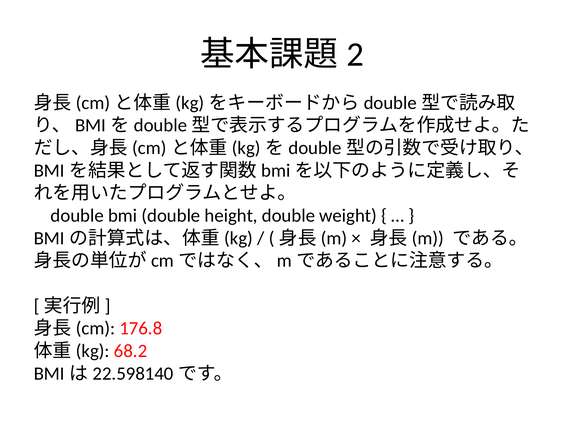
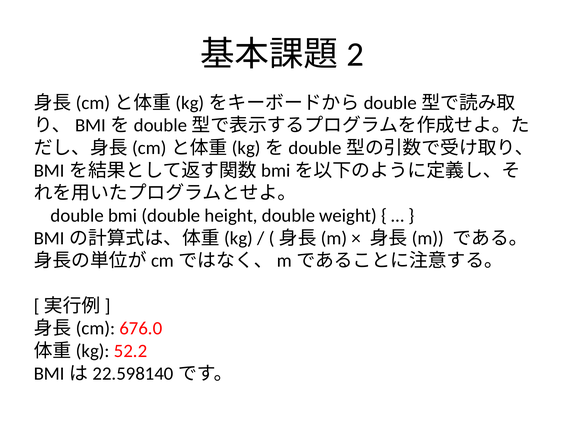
176.8: 176.8 -> 676.0 (141, 328)
68.2: 68.2 -> 52.2 (131, 351)
